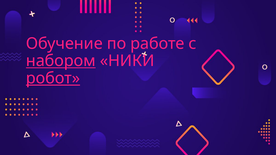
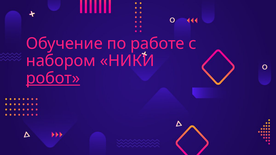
набором underline: present -> none (61, 61)
